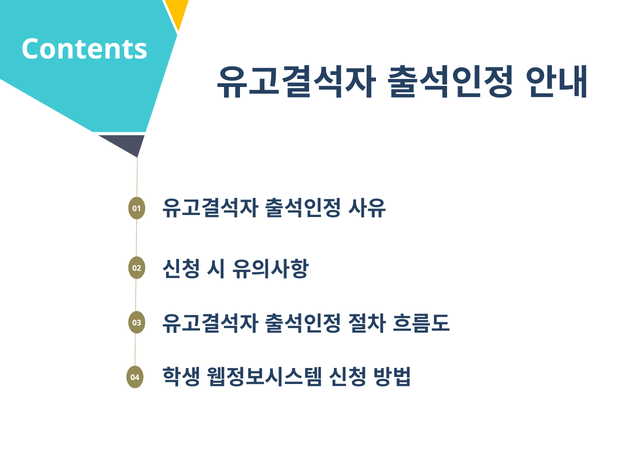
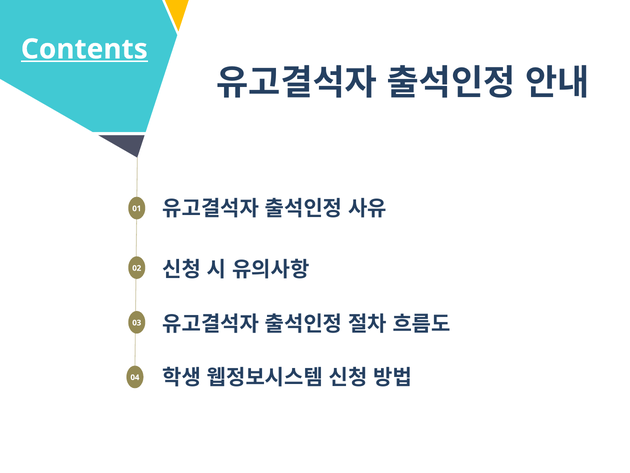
Contents underline: none -> present (84, 49)
